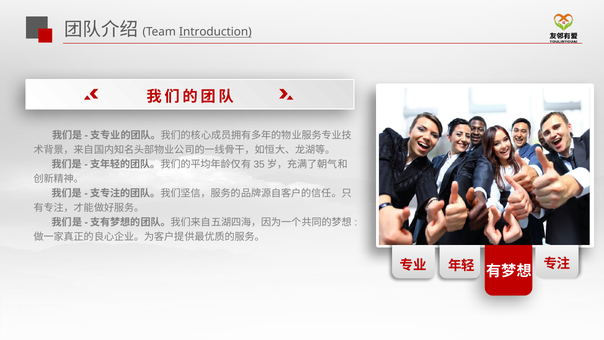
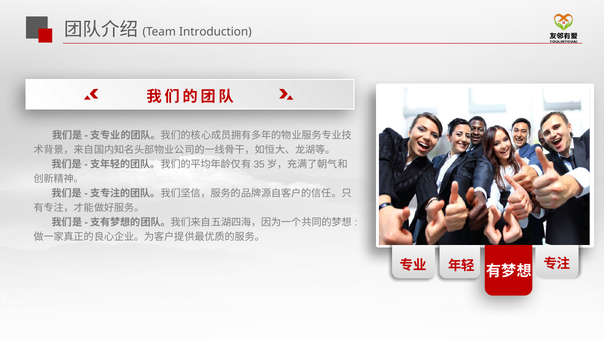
Introduction underline: present -> none (215, 32)
